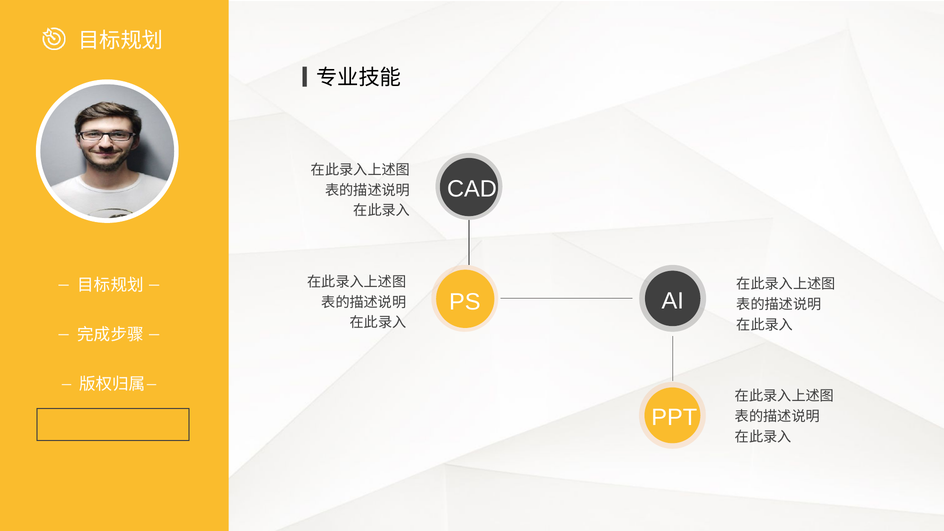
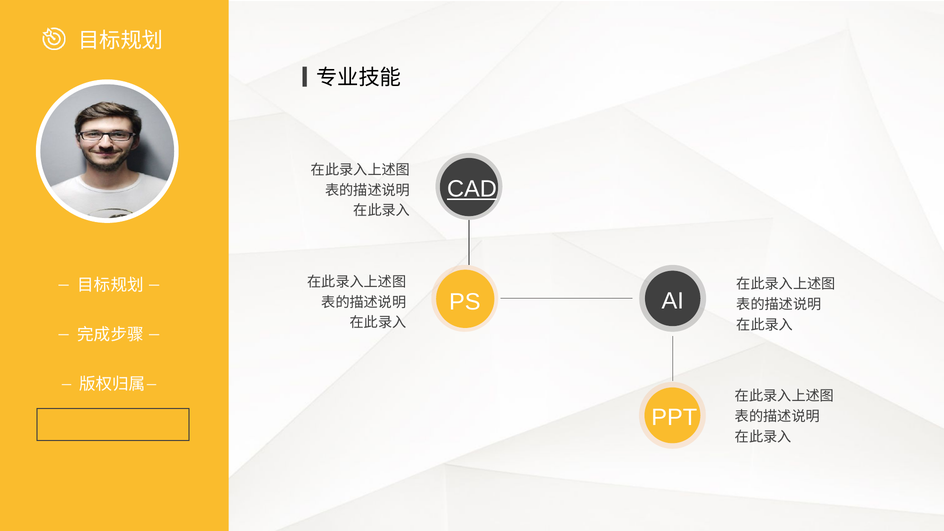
CAD underline: none -> present (472, 189)
